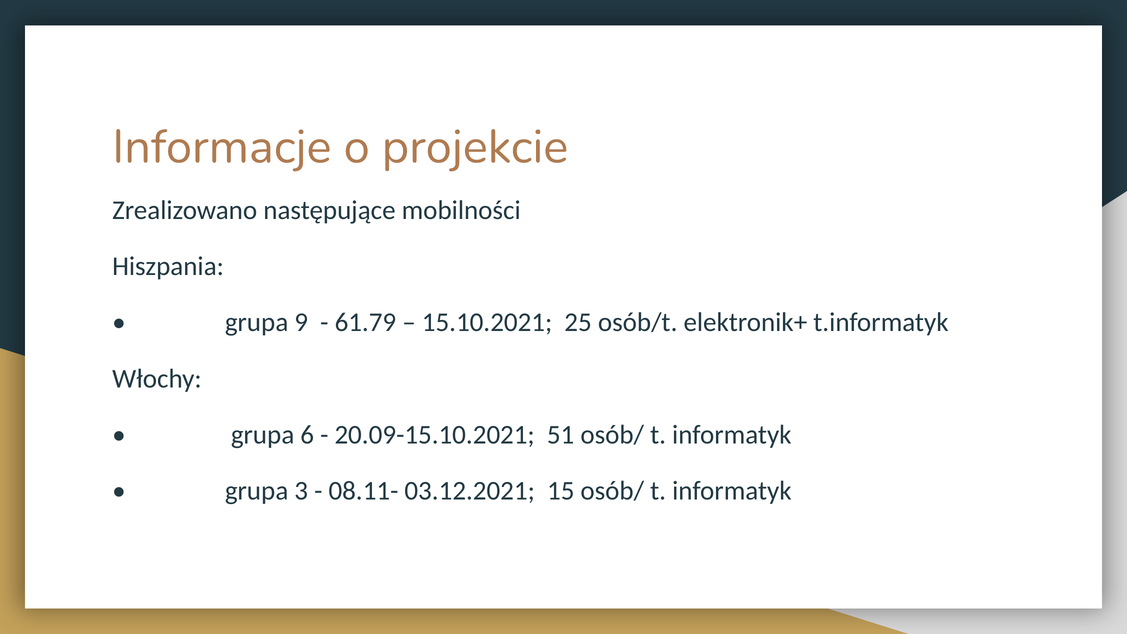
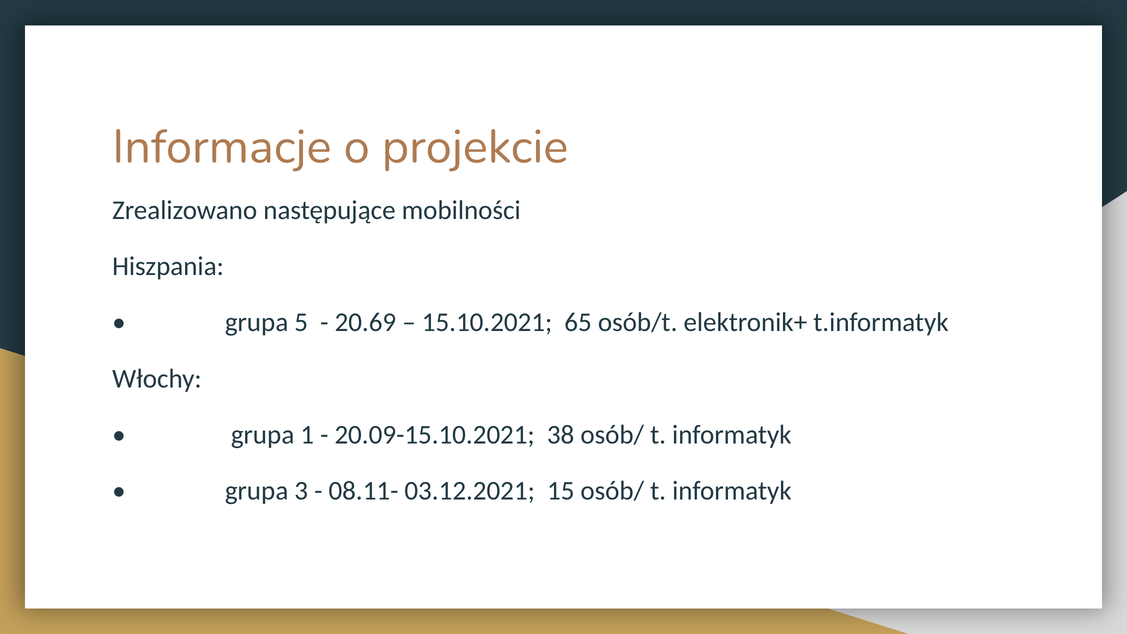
9: 9 -> 5 (301, 323)
61.79: 61.79 -> 20.69 (365, 323)
25: 25 -> 65 (578, 323)
6: 6 -> 1 (307, 435)
51: 51 -> 38 (561, 435)
